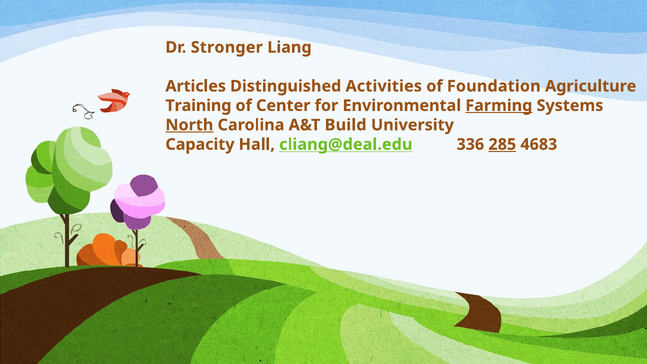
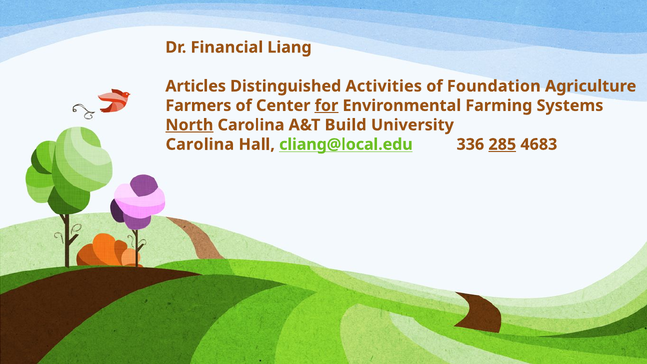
Stronger: Stronger -> Financial (227, 47)
Training: Training -> Farmers (198, 106)
for underline: none -> present (326, 106)
Farming underline: present -> none (499, 106)
Capacity: Capacity -> Carolina (200, 144)
cliang@deal.edu: cliang@deal.edu -> cliang@local.edu (346, 144)
